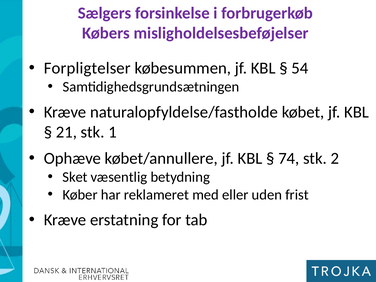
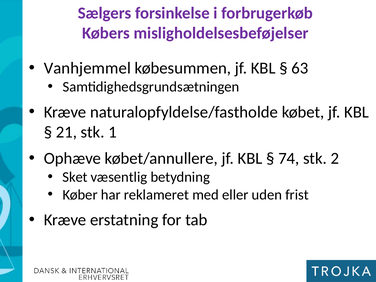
Forpligtelser: Forpligtelser -> Vanhjemmel (87, 68)
54: 54 -> 63 (300, 68)
